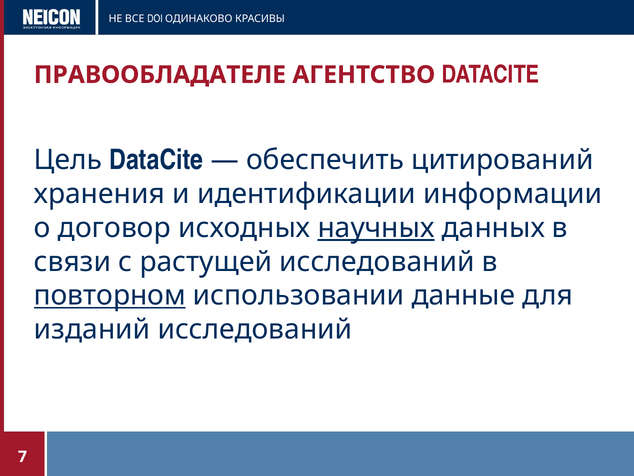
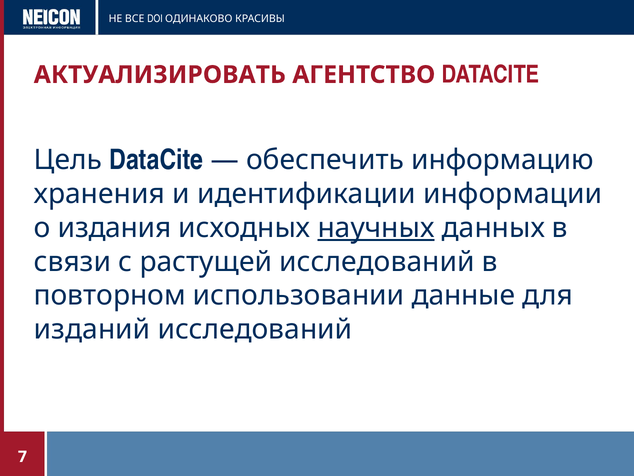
ПРАВООБЛАДАТЕЛЕ: ПРАВООБЛАДАТЕЛЕ -> АКТУАЛИЗИРОВАТЬ (160, 75)
цитирований: цитирований -> информацию (503, 160)
договор: договор -> издания (115, 228)
повторном underline: present -> none (110, 295)
